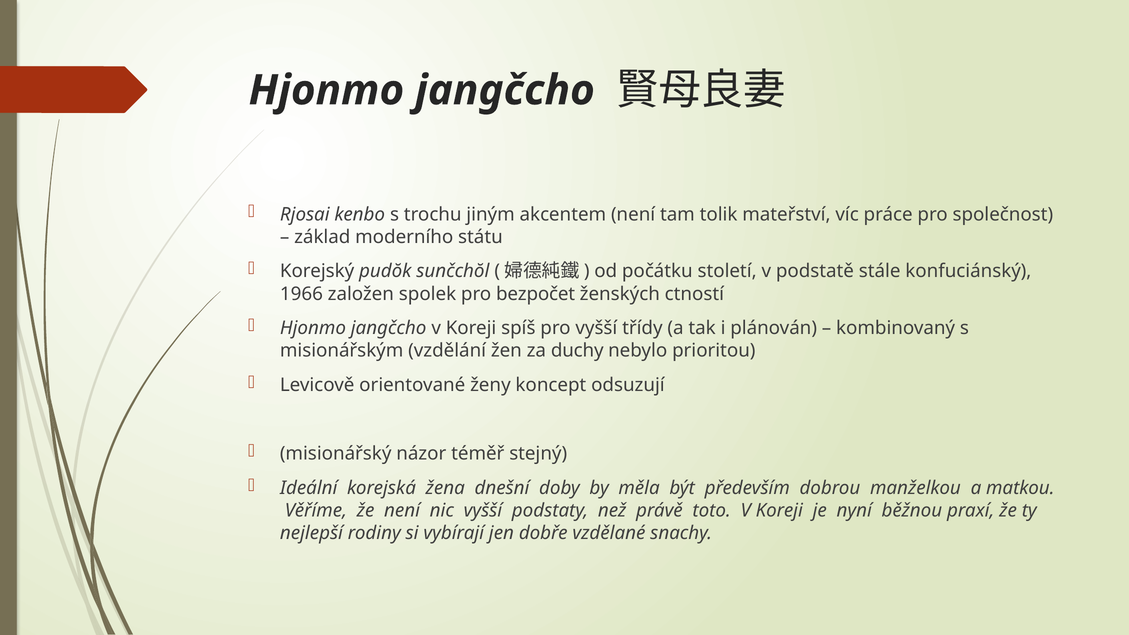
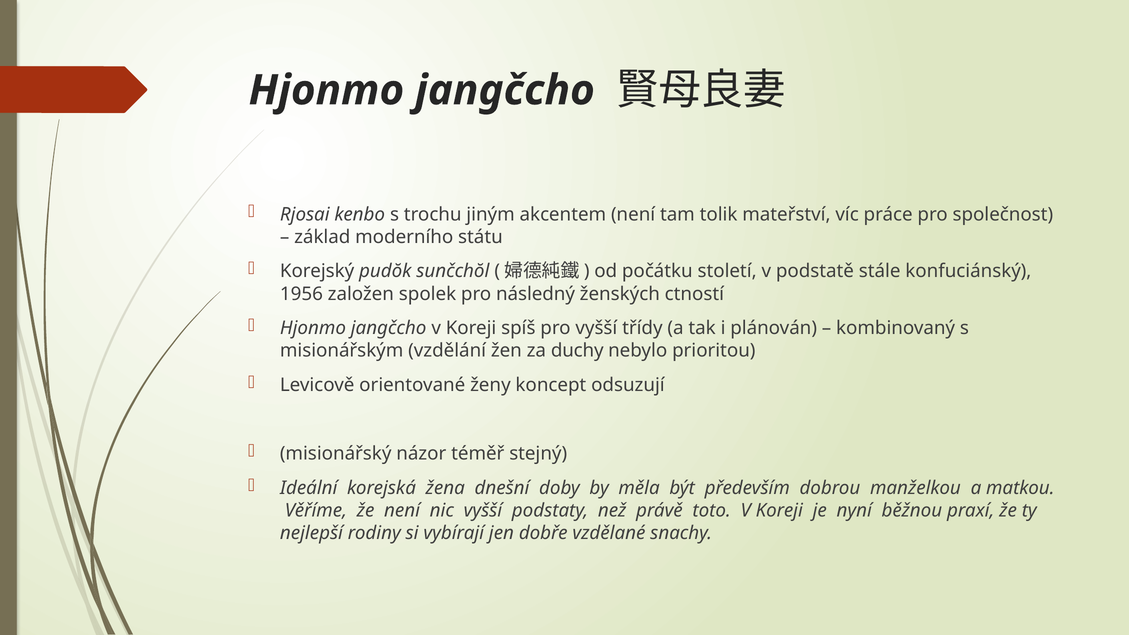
1966: 1966 -> 1956 (301, 294)
bezpočet: bezpočet -> následný (536, 294)
